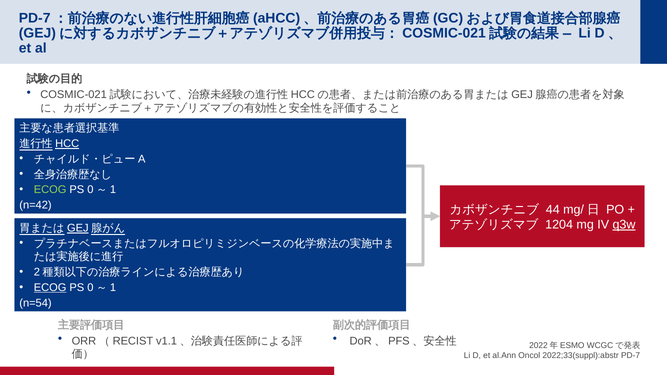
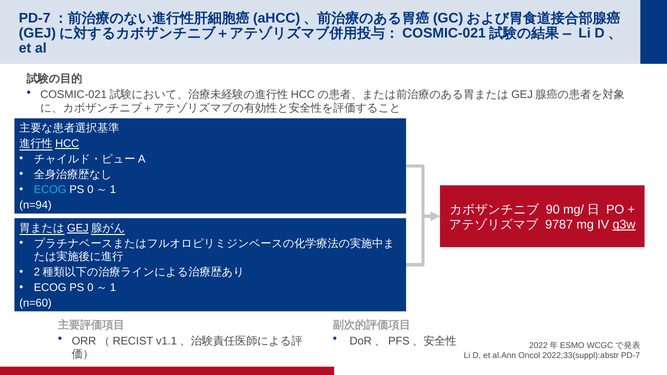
ECOG colour: light green -> light blue (50, 190)
n=42: n=42 -> n=94 (35, 205)
44: 44 -> 90 (553, 210)
1204: 1204 -> 9787 (559, 225)
ECOG underline: present -> none (50, 288)
n=54: n=54 -> n=60 (35, 303)
